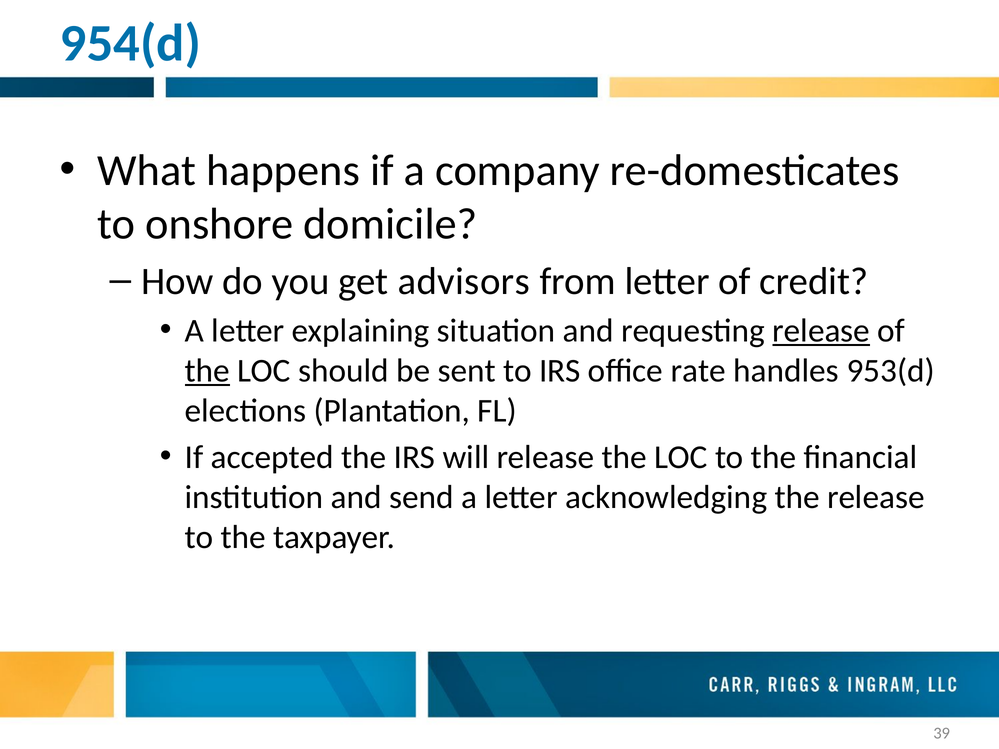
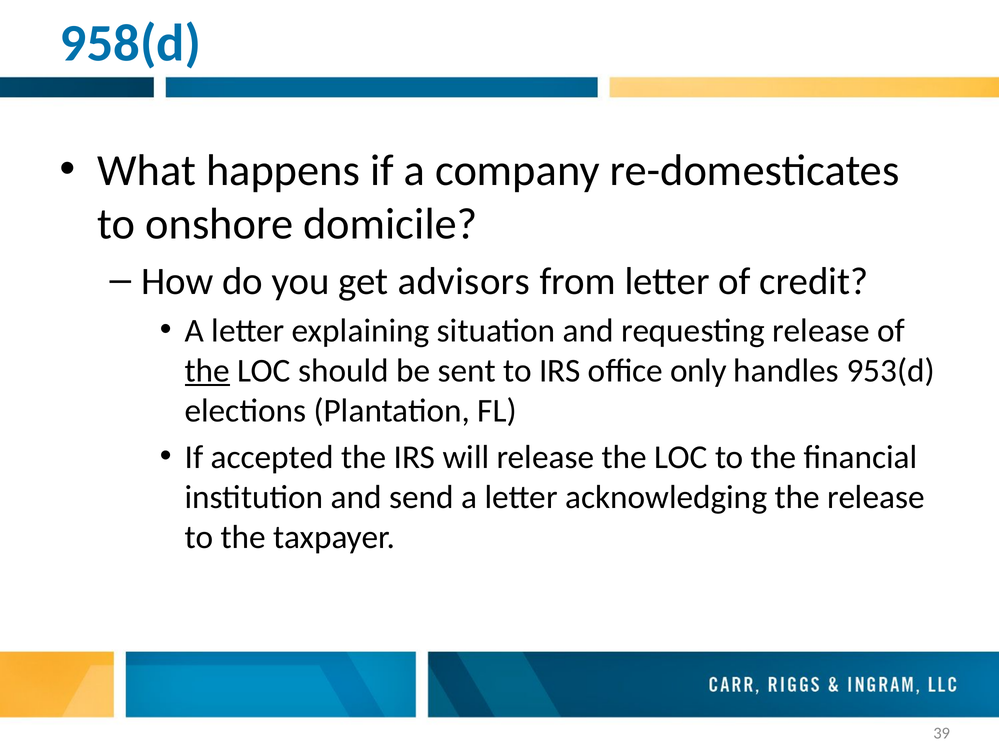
954(d: 954(d -> 958(d (131, 43)
release underline: present -> none (821, 331)
rate: rate -> only (698, 371)
